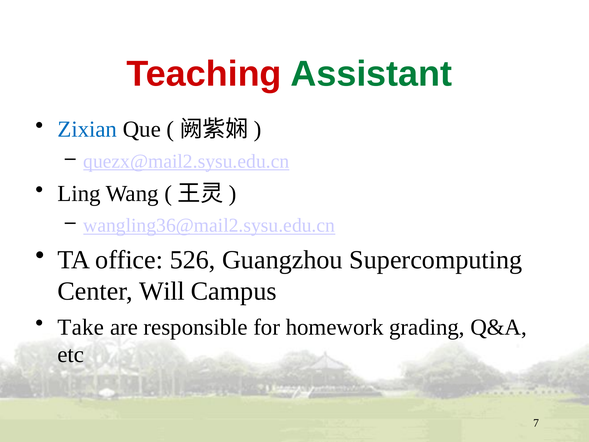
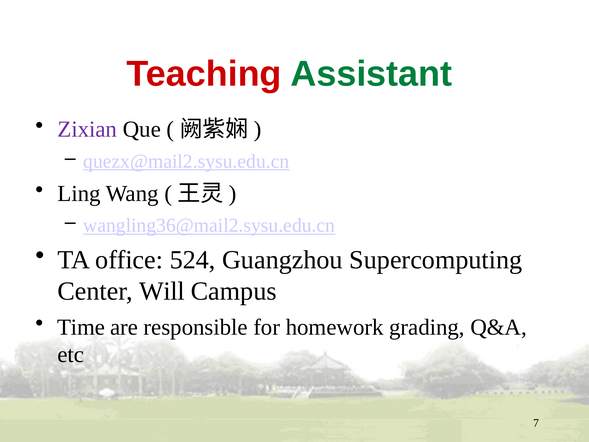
Zixian colour: blue -> purple (87, 129)
526: 526 -> 524 (193, 260)
Take: Take -> Time (81, 327)
